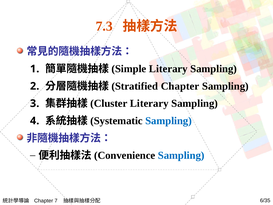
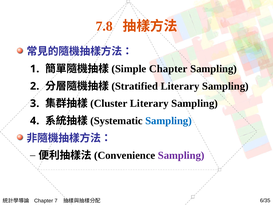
7.3: 7.3 -> 7.8 (104, 26)
Literary: Literary -> Chapter (168, 69)
Chapter: Chapter -> Literary (180, 86)
Sampling colour: blue -> purple (181, 155)
